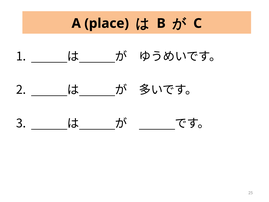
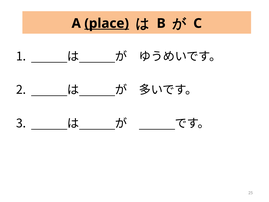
place underline: none -> present (107, 23)
